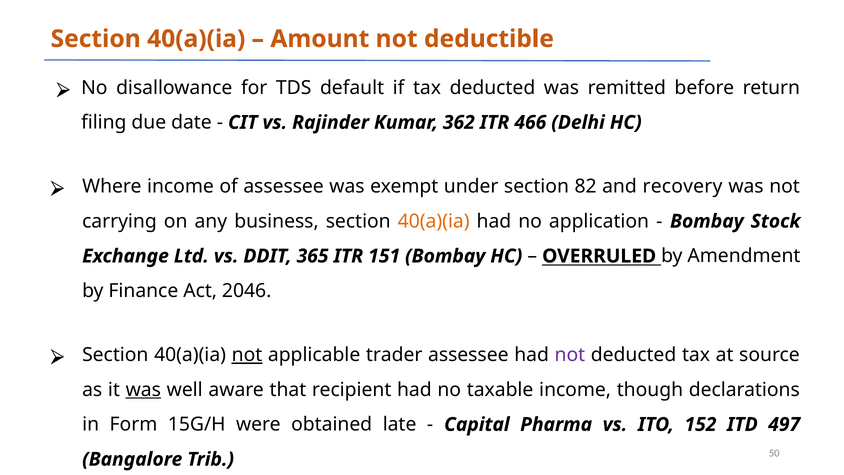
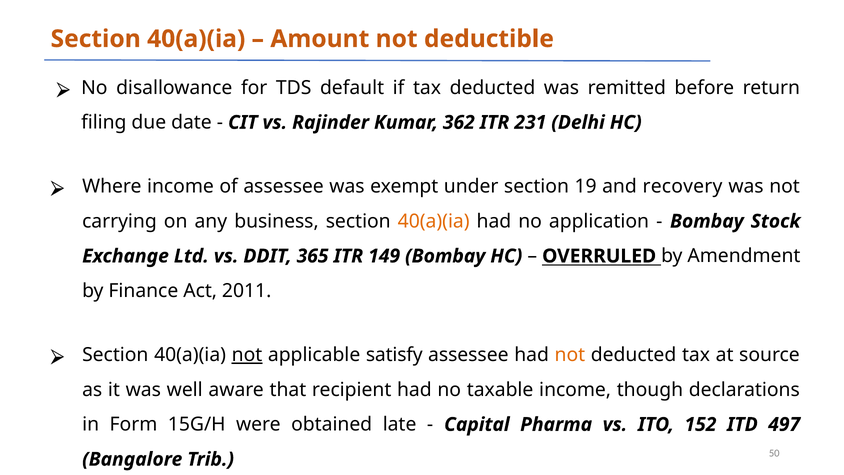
466: 466 -> 231 (530, 122)
82: 82 -> 19 (586, 186)
151: 151 -> 149 (384, 256)
2046: 2046 -> 2011 (247, 291)
trader: trader -> satisfy (394, 355)
not colour: purple -> orange (570, 355)
was underline: present -> none (143, 390)
